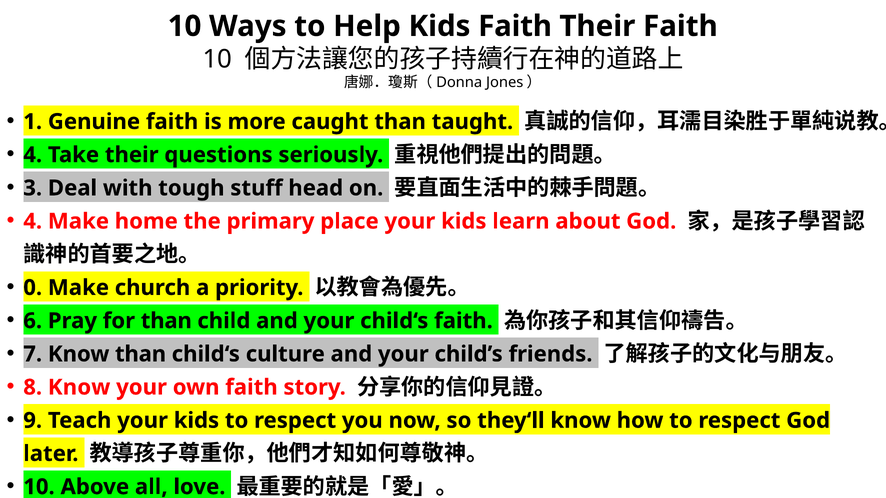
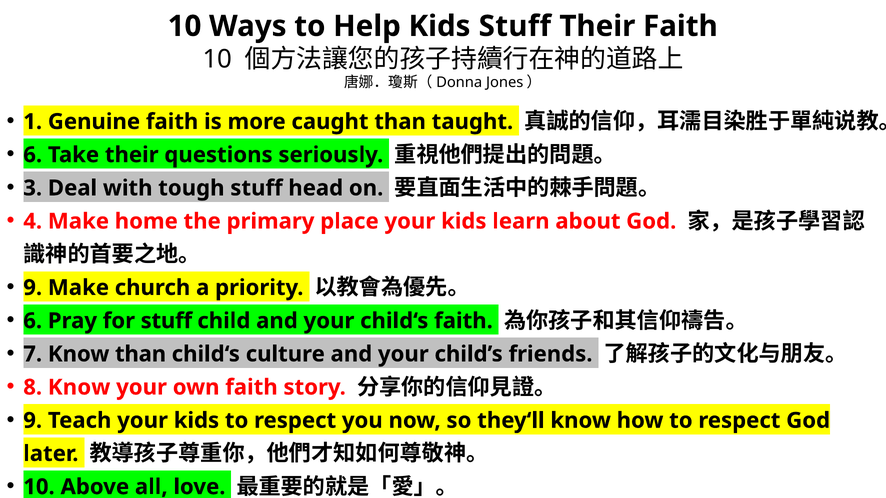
Kids Faith: Faith -> Stuff (515, 26)
4: 4 -> 6 (33, 155)
0: 0 -> 9 (33, 288)
for than: than -> stuff (166, 321)
